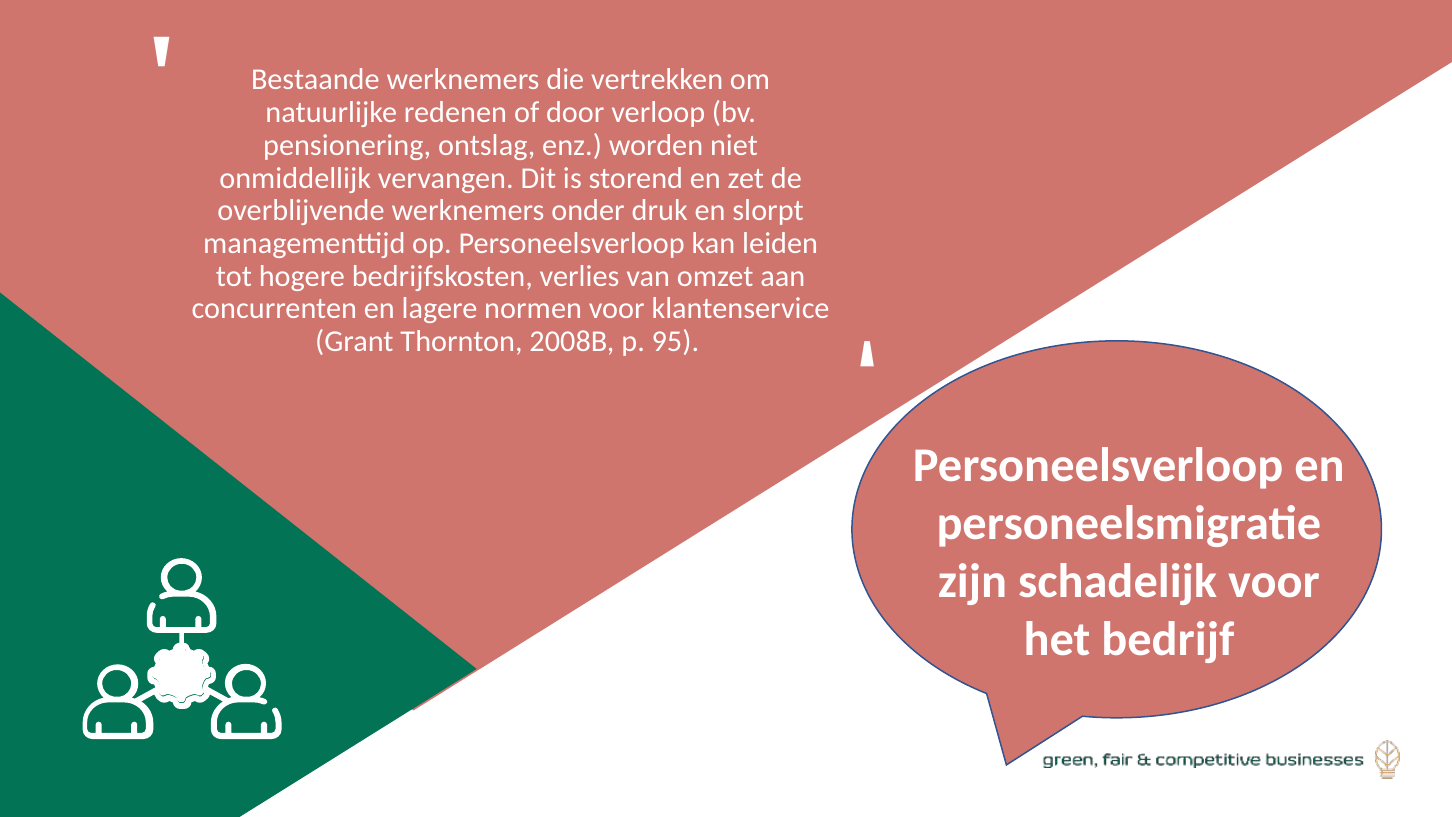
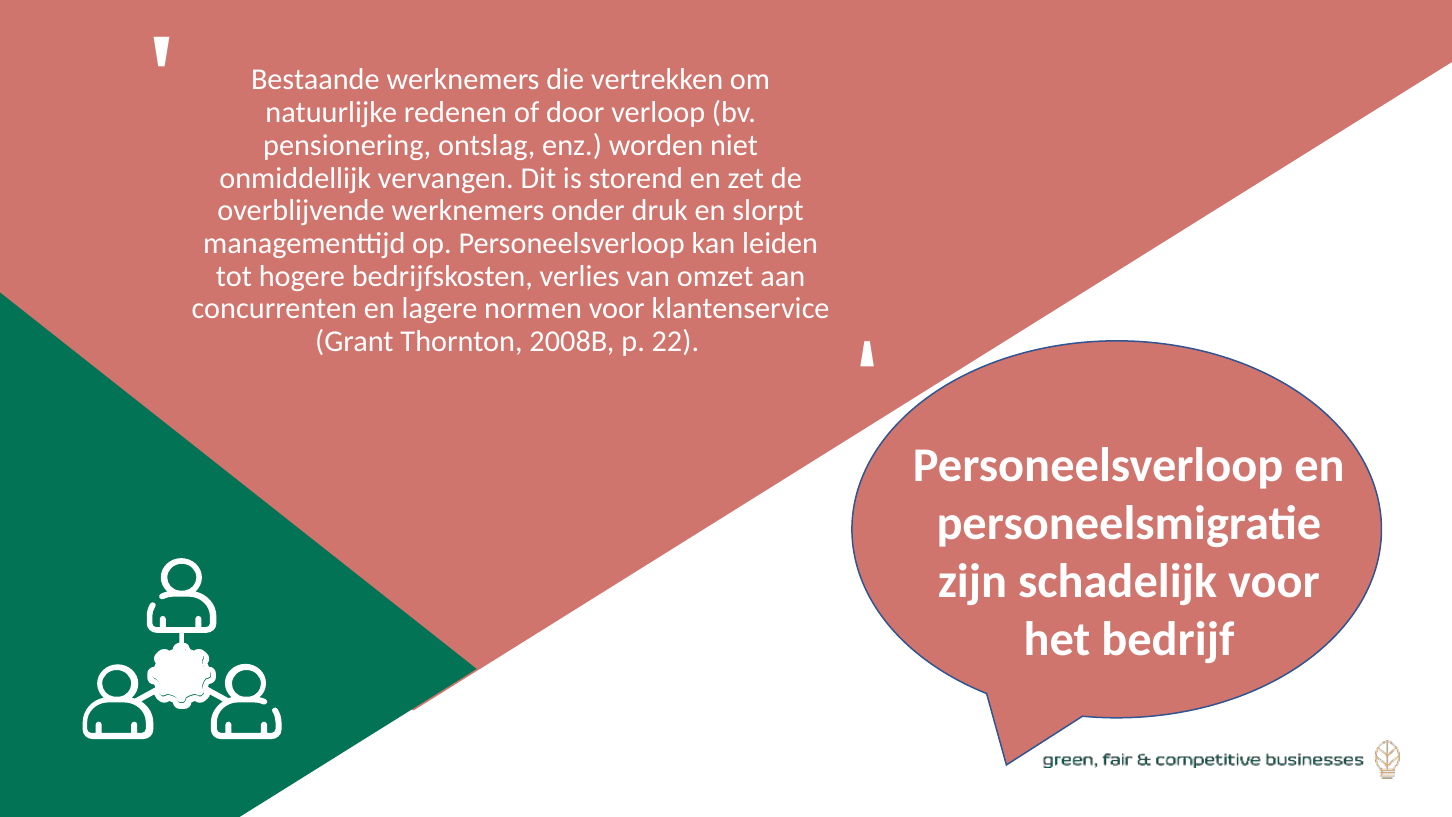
95: 95 -> 22 (675, 342)
